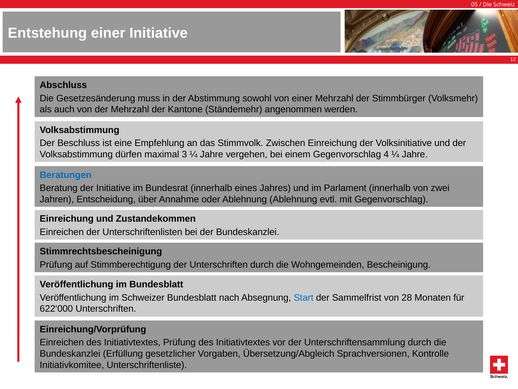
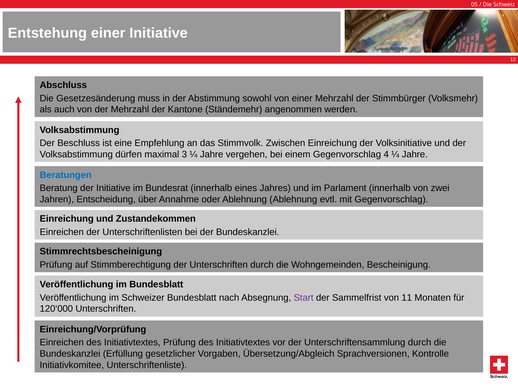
Start colour: blue -> purple (304, 297)
28: 28 -> 11 (407, 297)
622‘000: 622‘000 -> 120‘000 (56, 308)
